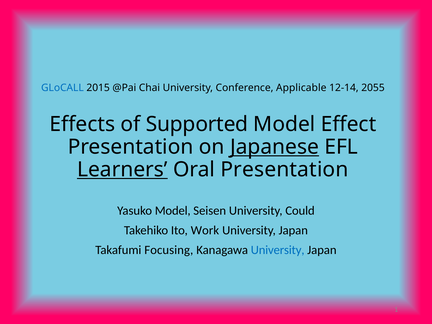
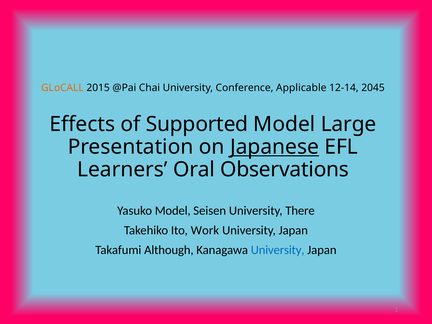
GLoCALL colour: blue -> orange (62, 88)
2055: 2055 -> 2045 (373, 88)
Effect: Effect -> Large (349, 124)
Learners underline: present -> none (122, 169)
Oral Presentation: Presentation -> Observations (285, 169)
Could: Could -> There (300, 211)
Focusing: Focusing -> Although (169, 250)
